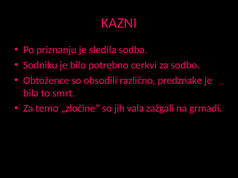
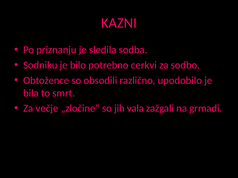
predznake: predznake -> upodobilo (180, 81)
temo: temo -> večje (47, 109)
